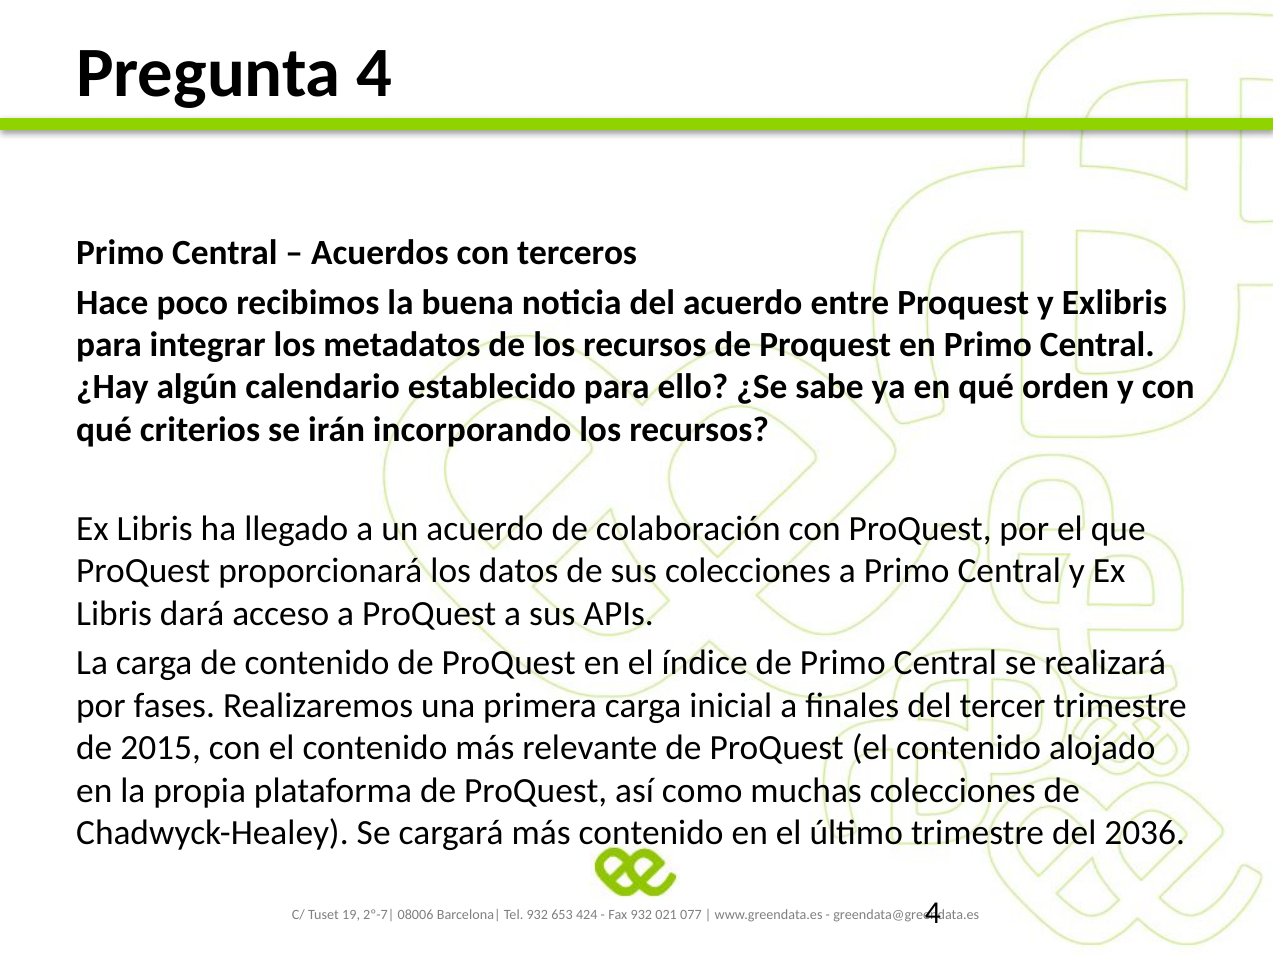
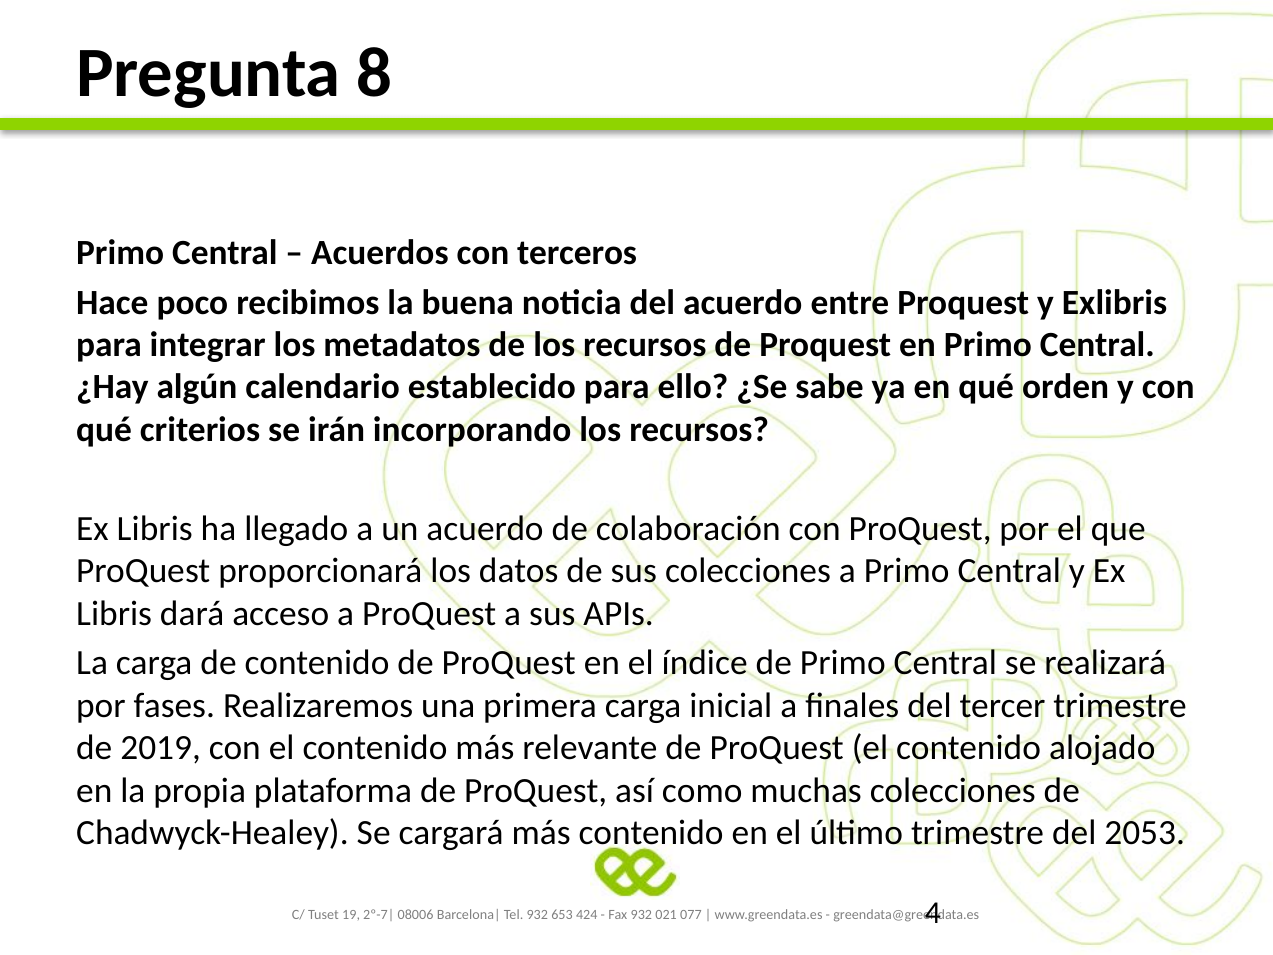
Pregunta 4: 4 -> 8 (375, 73)
2015: 2015 -> 2019 (161, 748)
2036: 2036 -> 2053 (1145, 833)
